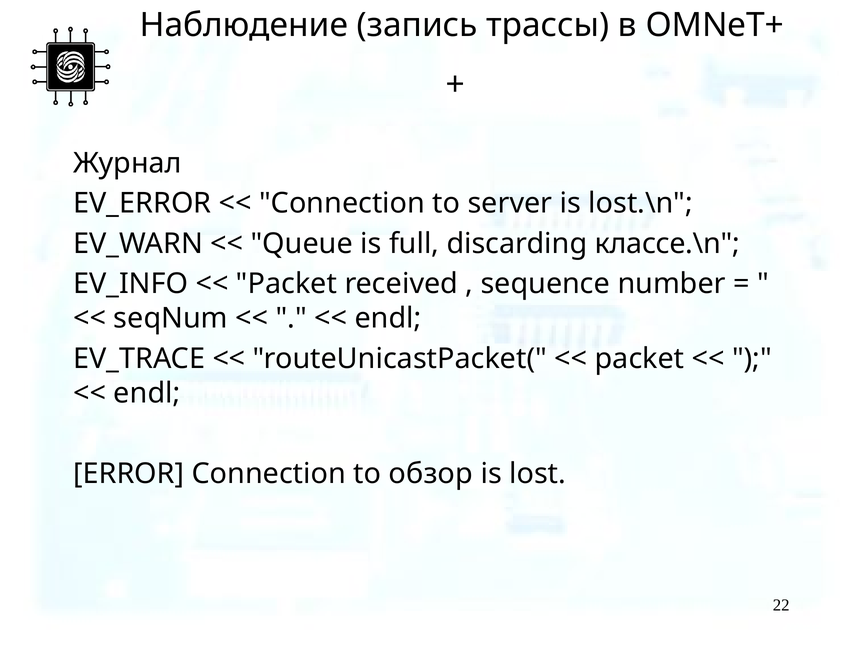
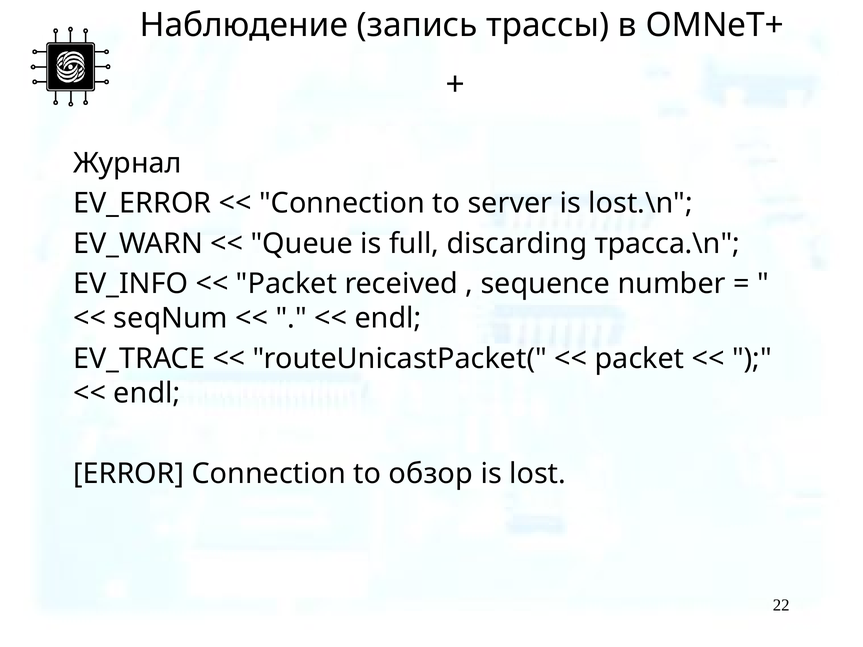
классе.\n: классе.\n -> трасса.\n (667, 244)
